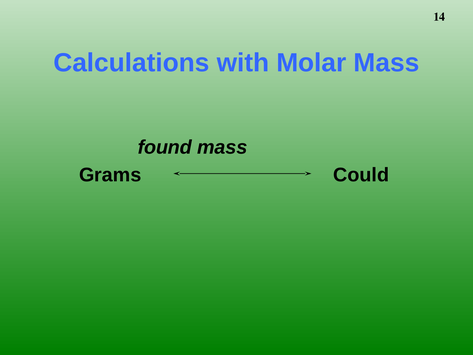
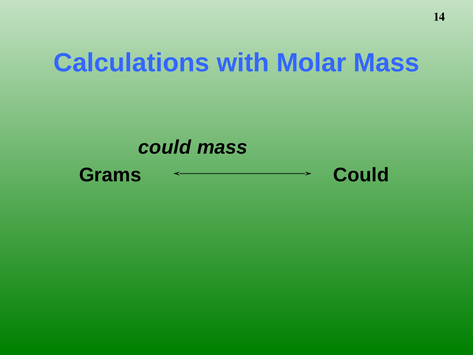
found: found -> could (165, 147)
